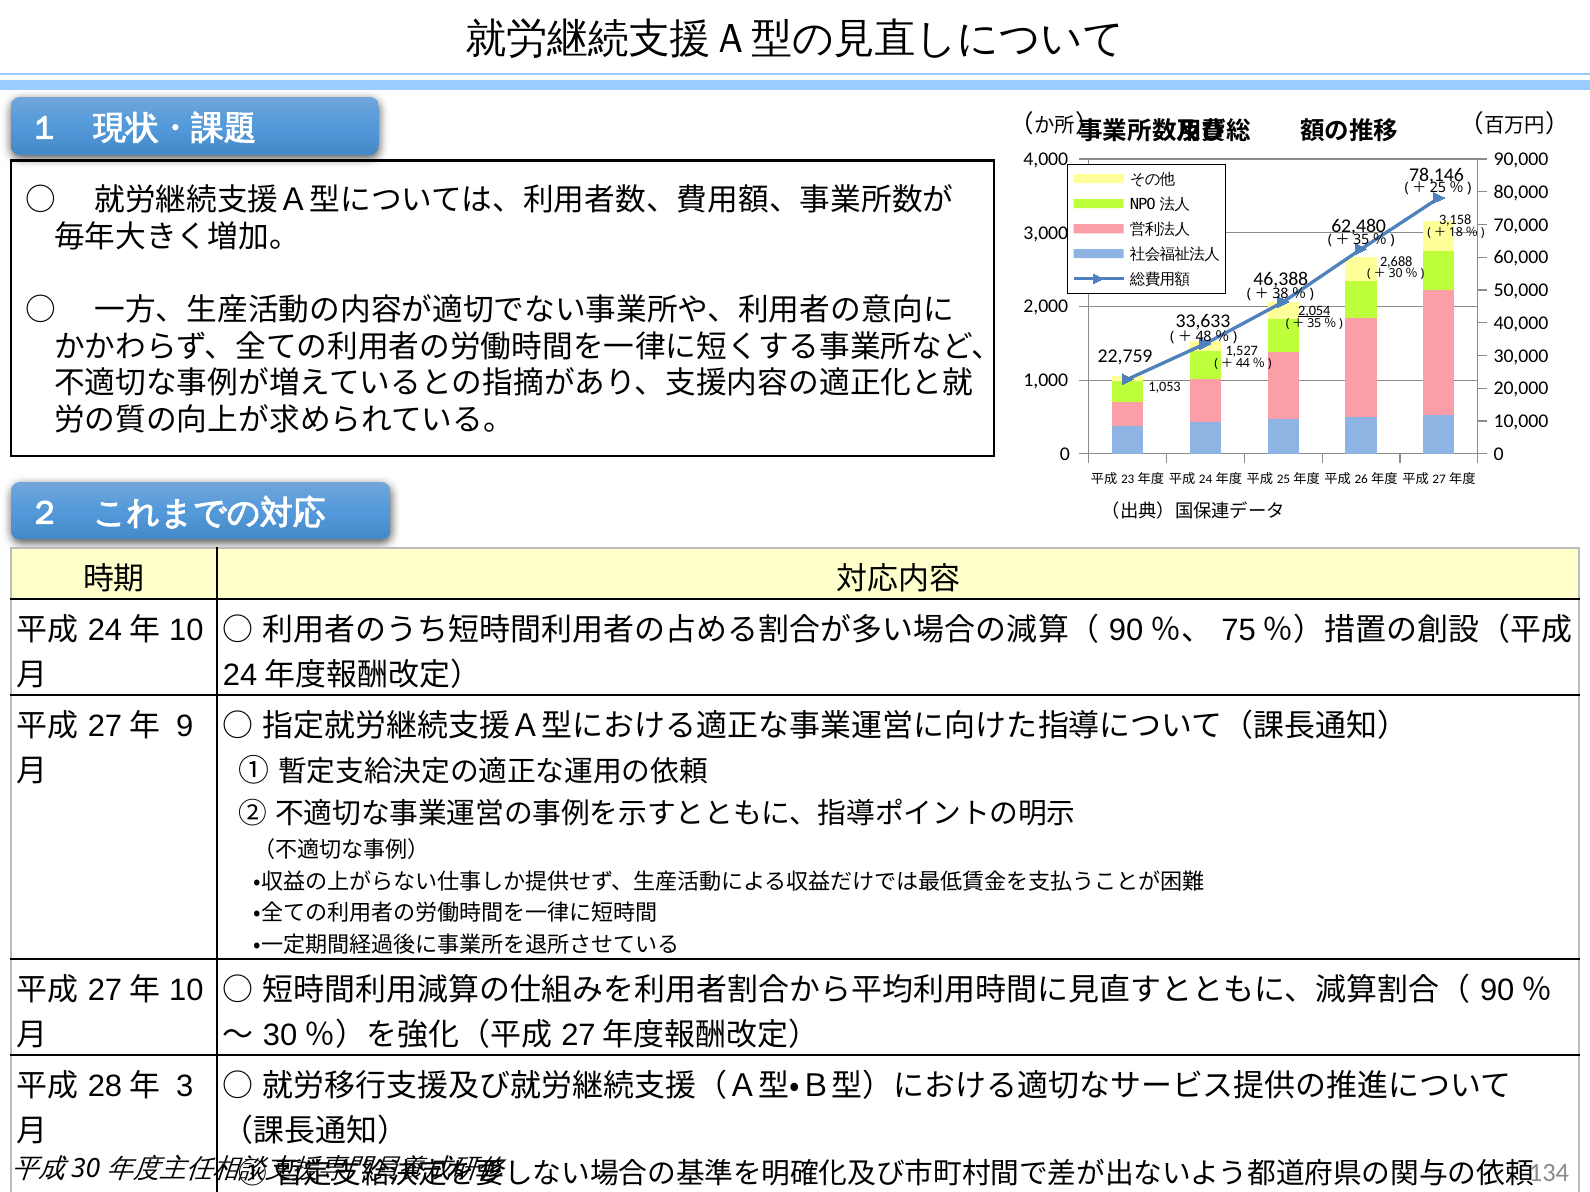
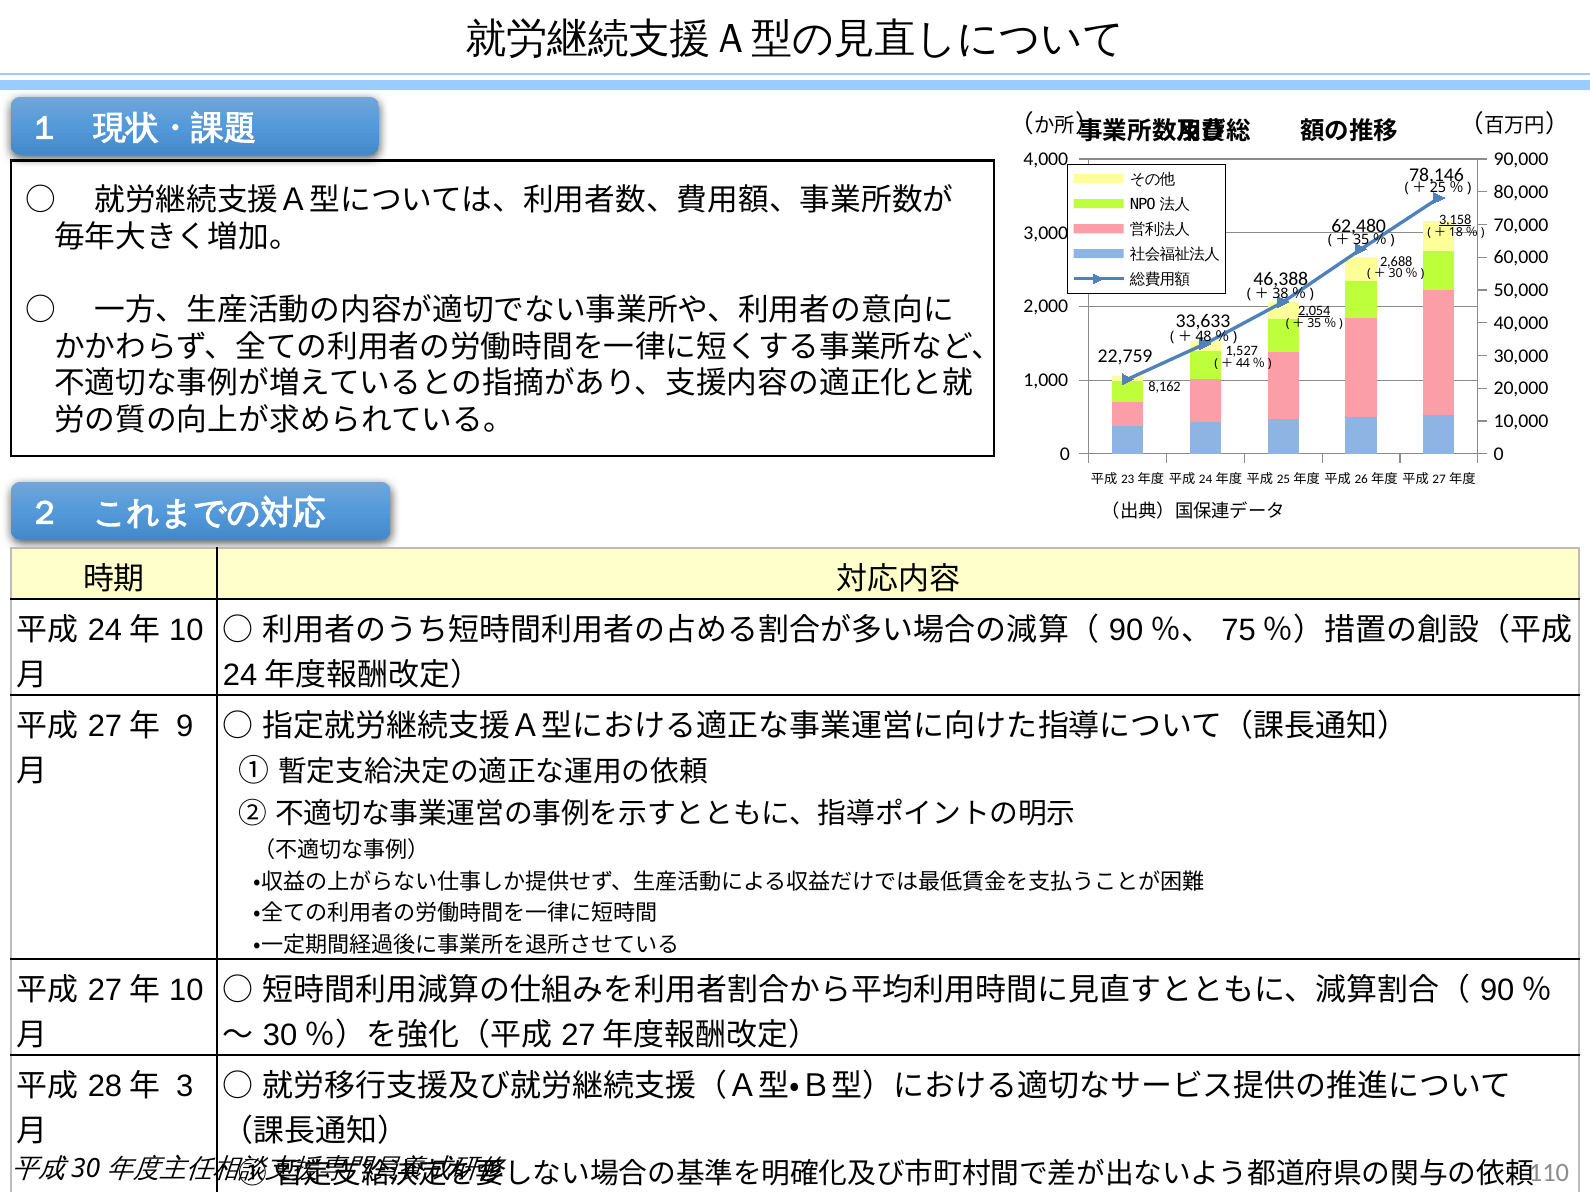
3,158 underline: none -> present (1455, 220)
1,053: 1,053 -> 8,162 (1165, 387)
134: 134 -> 110 (1549, 1173)
